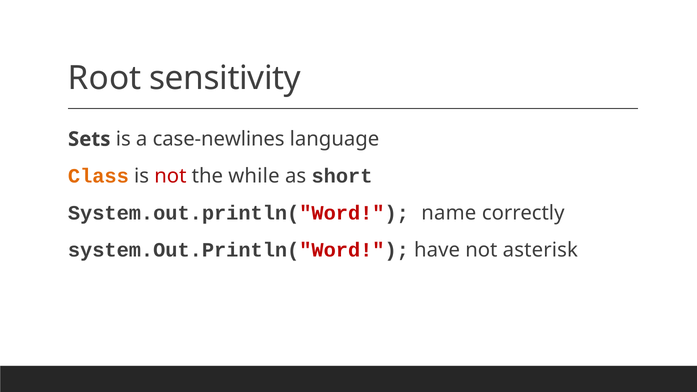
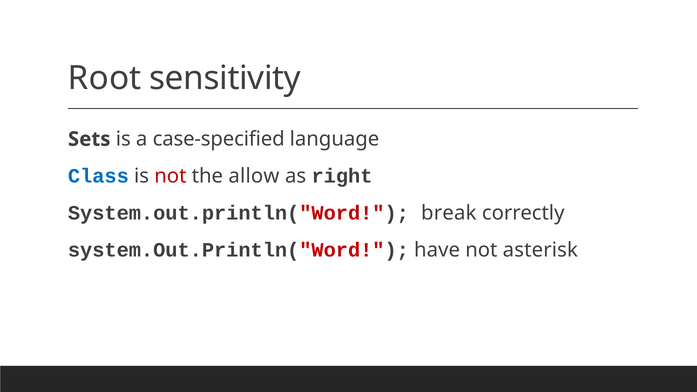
case-newlines: case-newlines -> case-specified (219, 139)
Class colour: orange -> blue (98, 176)
while: while -> allow (254, 176)
short: short -> right (342, 176)
name: name -> break (449, 213)
